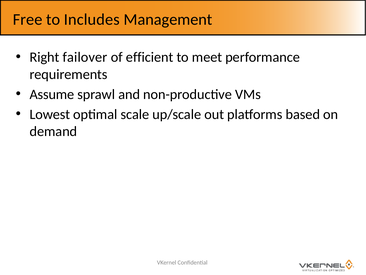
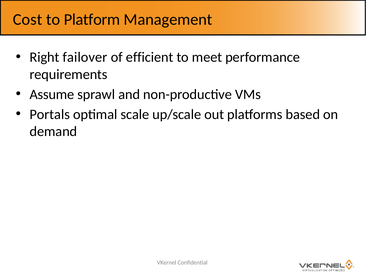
Free: Free -> Cost (28, 19)
Includes: Includes -> Platform (92, 19)
Lowest: Lowest -> Portals (50, 114)
